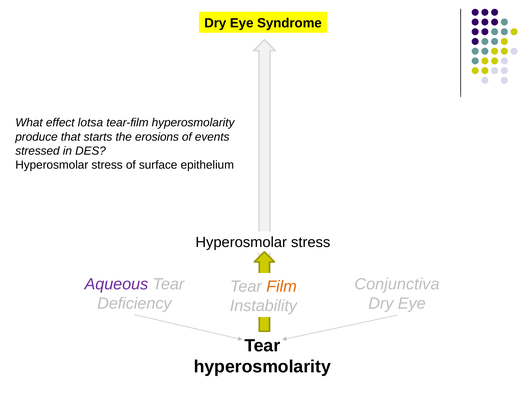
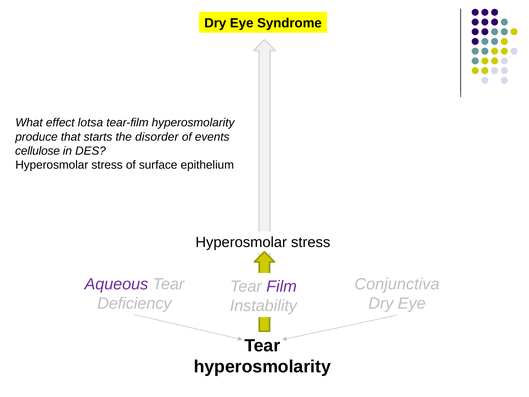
erosions: erosions -> disorder (157, 137)
stressed: stressed -> cellulose (38, 151)
Film colour: orange -> purple (281, 286)
